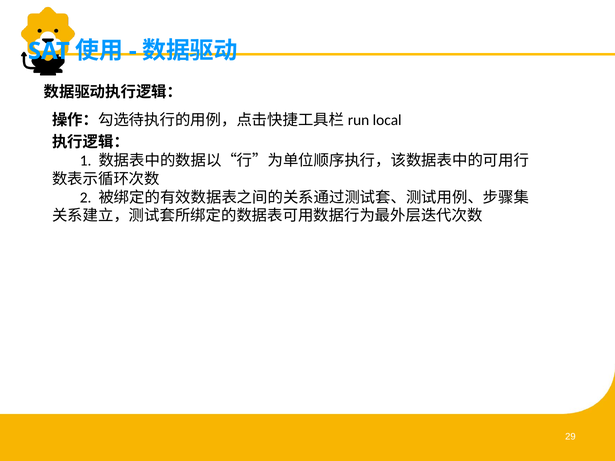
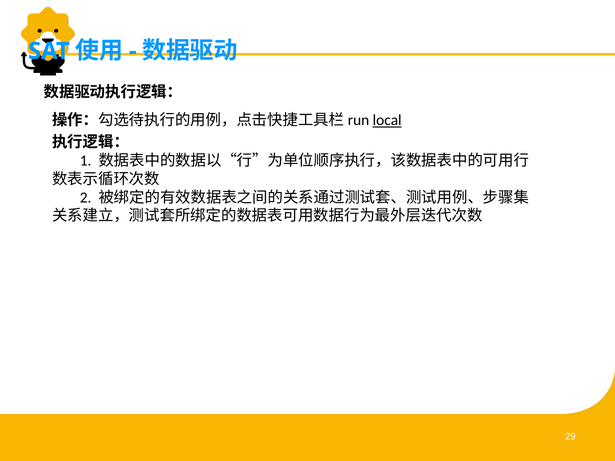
local underline: none -> present (387, 120)
